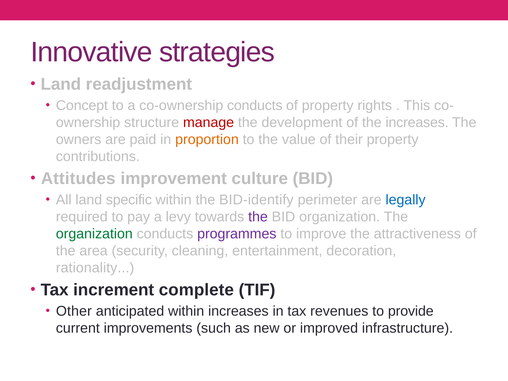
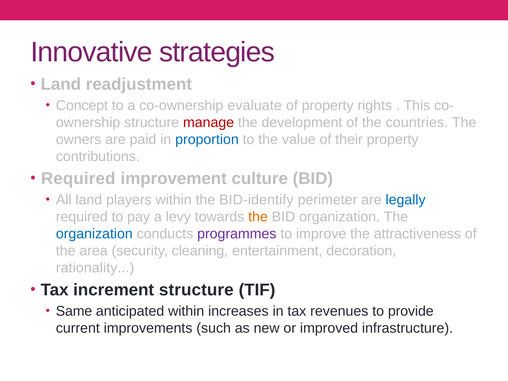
co-ownership conducts: conducts -> evaluate (255, 106)
the increases: increases -> countries (417, 123)
proportion colour: orange -> blue (207, 140)
Attitudes: Attitudes -> Required (78, 179)
specific: specific -> players (129, 200)
the colour: purple -> orange (258, 217)
organization colour: green -> blue (94, 234)
increment complete: complete -> structure (196, 290)
Other: Other -> Same (74, 311)
